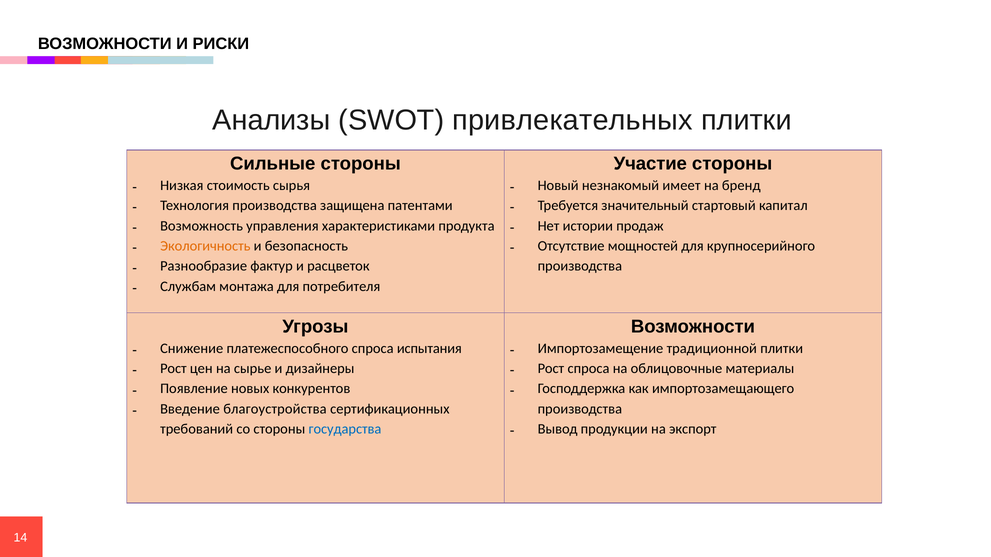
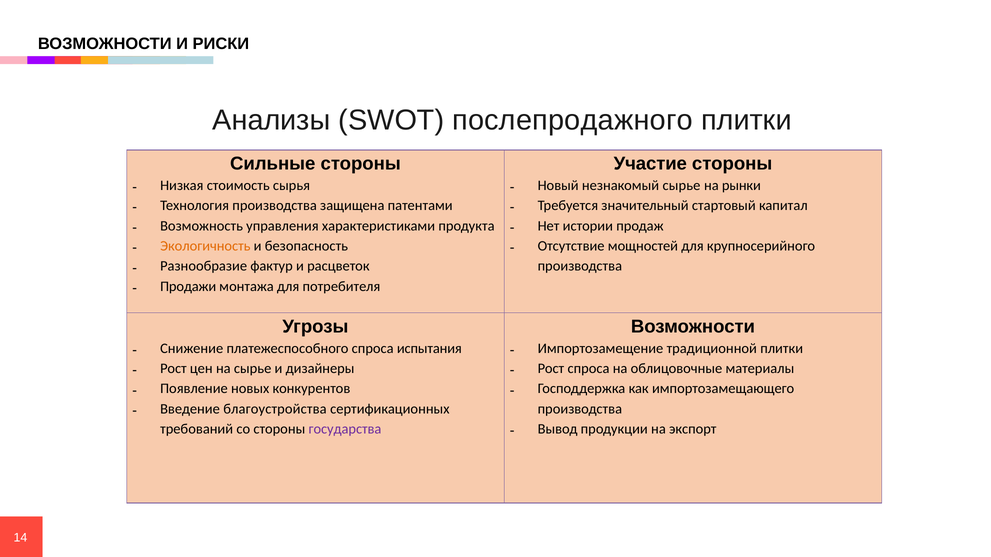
привлекательных: привлекательных -> послепродажного (573, 120)
незнакомый имеет: имеет -> сырье (681, 186)
бренд: бренд -> рынки (741, 186)
Службам: Службам -> Продажи (188, 287)
государства colour: blue -> purple (345, 429)
